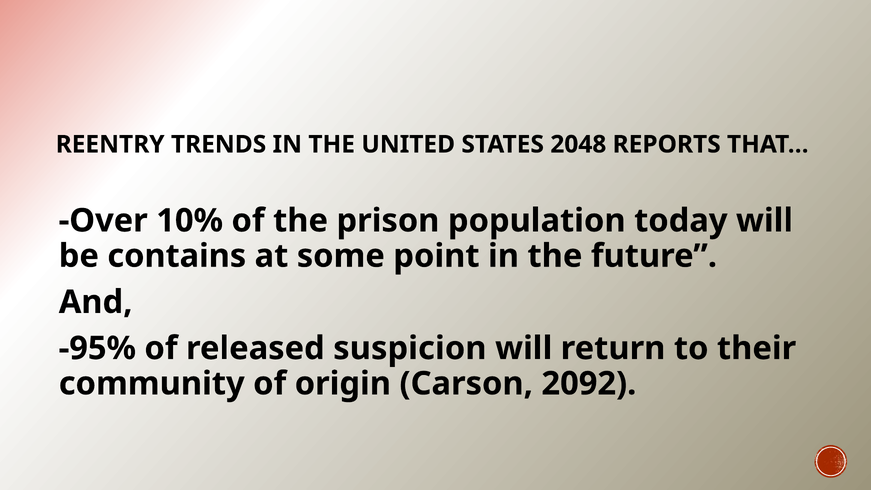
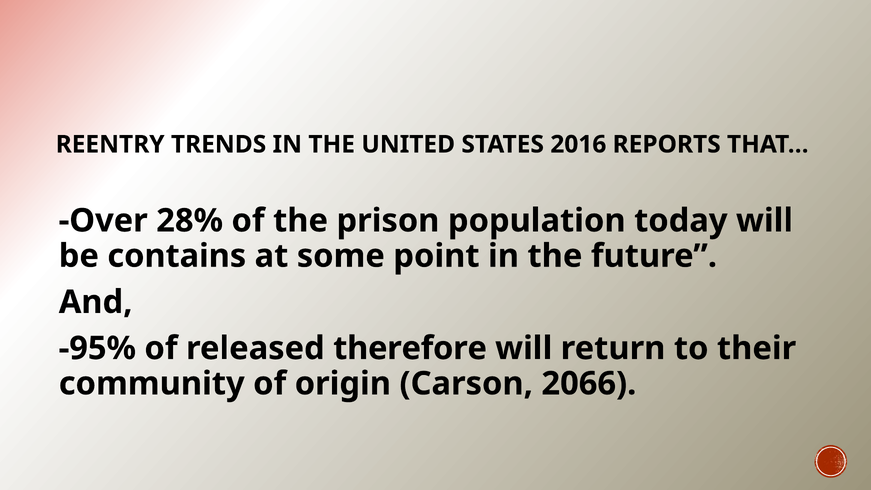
2048: 2048 -> 2016 (578, 144)
10%: 10% -> 28% (190, 221)
suspicion: suspicion -> therefore (410, 348)
2092: 2092 -> 2066 (589, 384)
